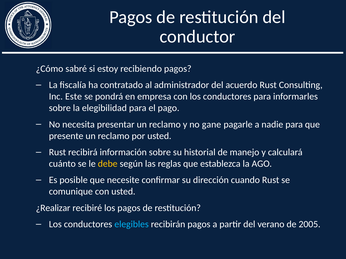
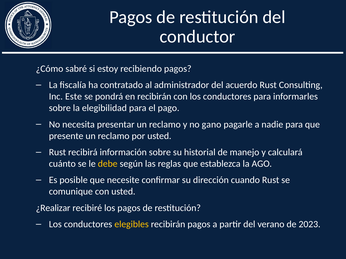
en empresa: empresa -> recibirán (154, 97)
gane: gane -> gano (212, 125)
elegibles colour: light blue -> yellow (132, 225)
2005: 2005 -> 2023 (310, 225)
